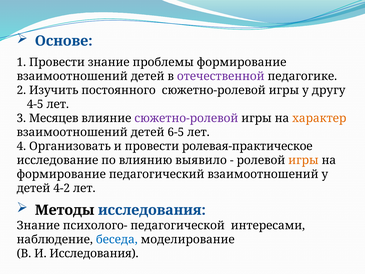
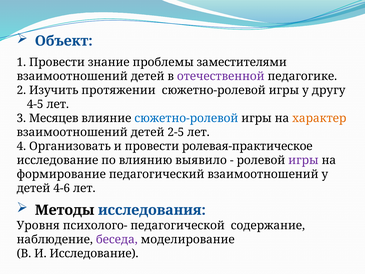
Основе: Основе -> Объект (64, 41)
проблемы формирование: формирование -> заместителями (242, 62)
постоянного: постоянного -> протяжении (119, 90)
сюжетно-ролевой colour: purple -> blue (186, 118)
6-5: 6-5 -> 2-5 (176, 132)
игры colour: orange -> purple (303, 160)
4-2: 4-2 -> 4-6 (62, 188)
Знание: Знание -> Уровня (38, 225)
интересами: интересами -> содержание (268, 225)
беседа colour: blue -> purple (117, 239)
И Исследования: Исследования -> Исследование (94, 253)
